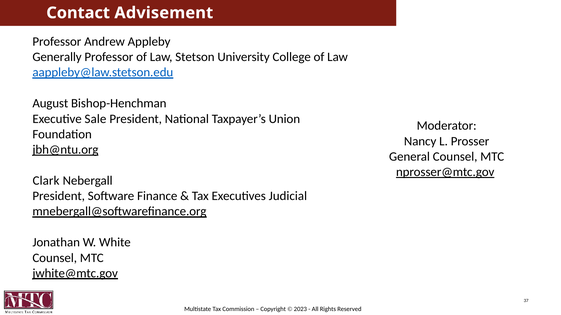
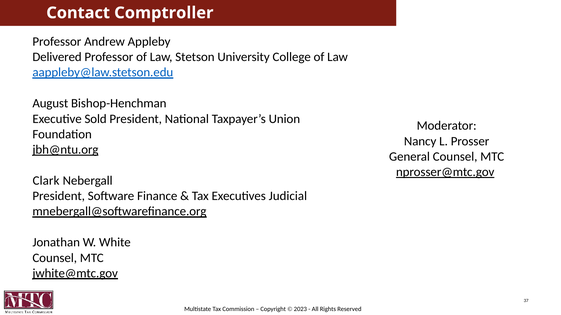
Advisement: Advisement -> Comptroller (164, 13)
Generally: Generally -> Delivered (57, 57)
Sale: Sale -> Sold (96, 119)
